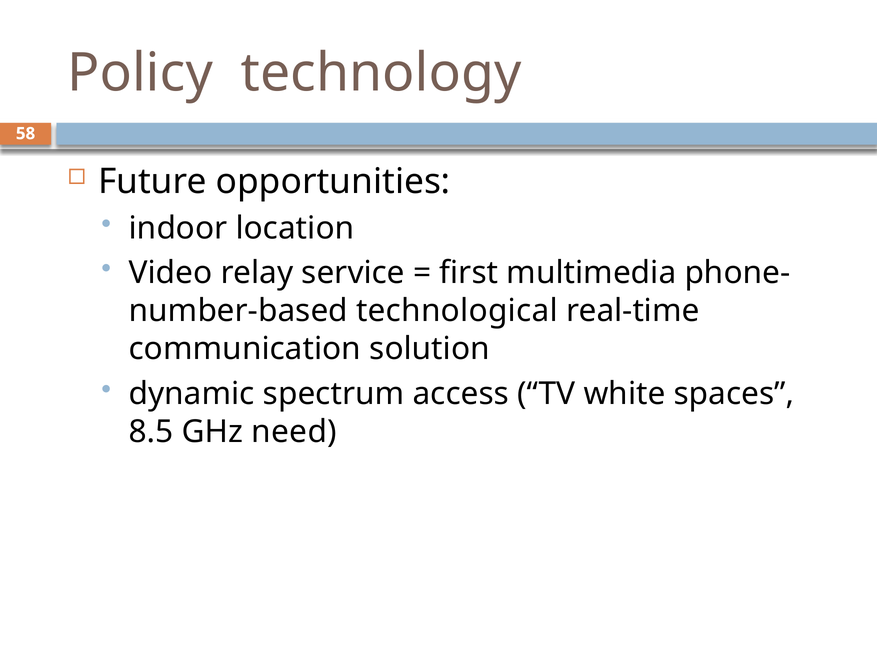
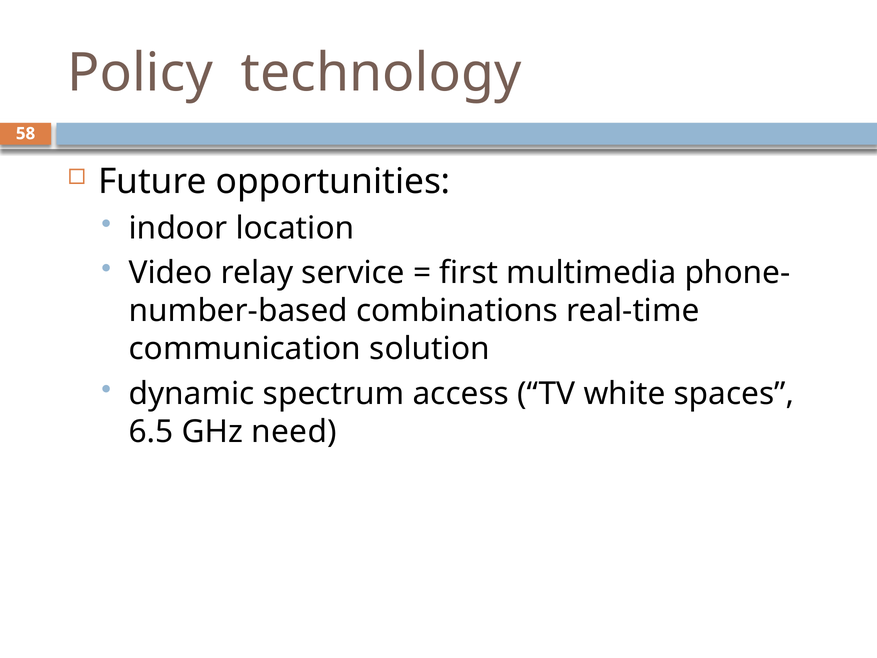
technological: technological -> combinations (457, 311)
8.5: 8.5 -> 6.5 (151, 431)
